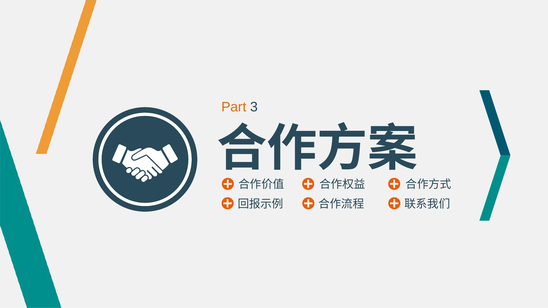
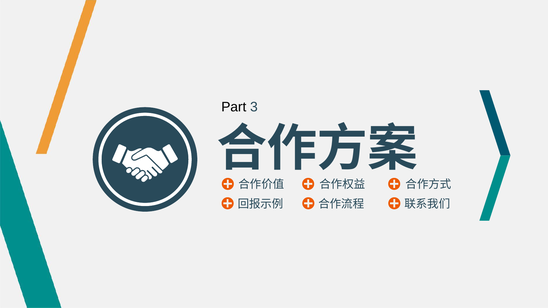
Part colour: orange -> black (234, 107)
